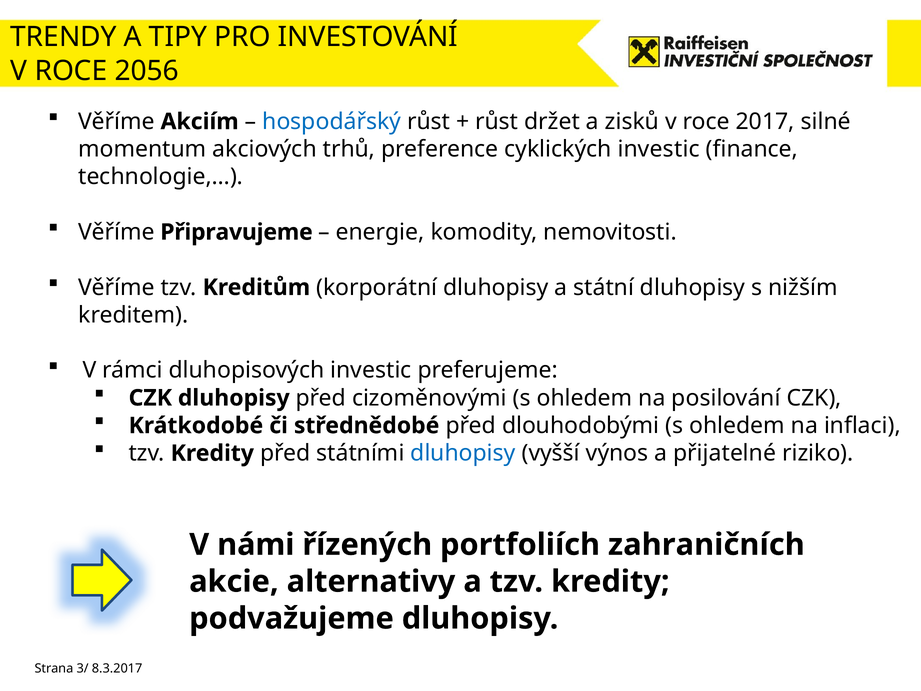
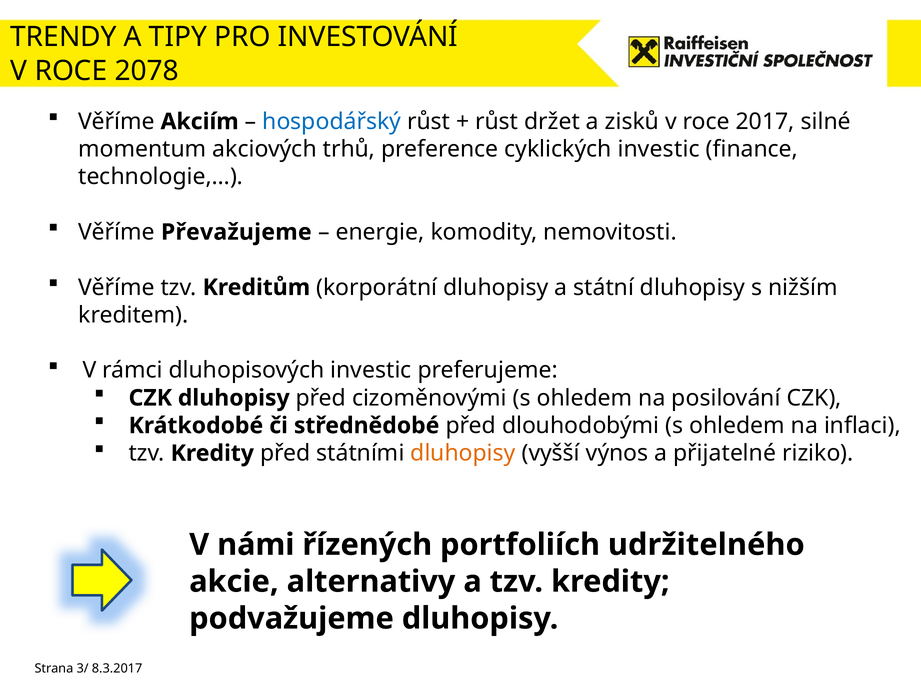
2056: 2056 -> 2078 (147, 71)
Připravujeme: Připravujeme -> Převažujeme (236, 232)
dluhopisy colour: blue -> orange (463, 453)
zahraničních: zahraničních -> udržitelného (706, 545)
